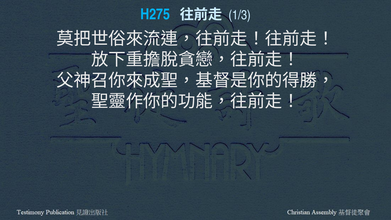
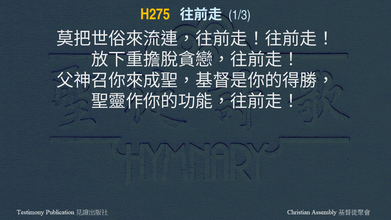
H275 colour: light blue -> yellow (155, 14)
